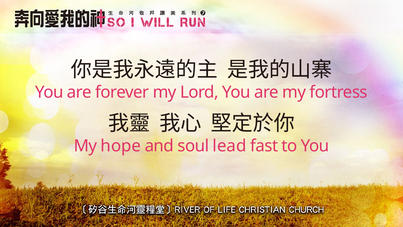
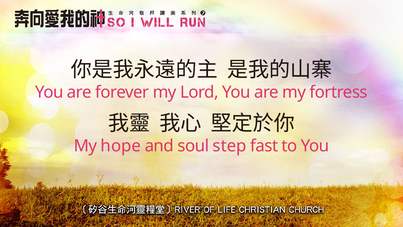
lead: lead -> step (230, 146)
